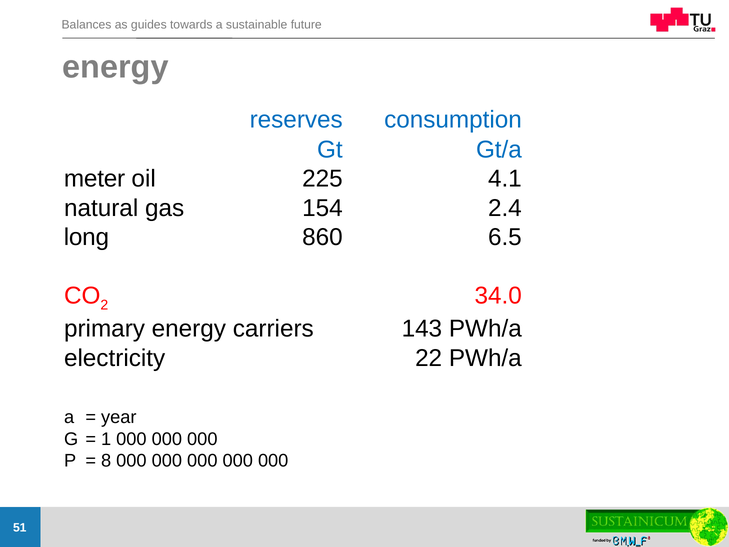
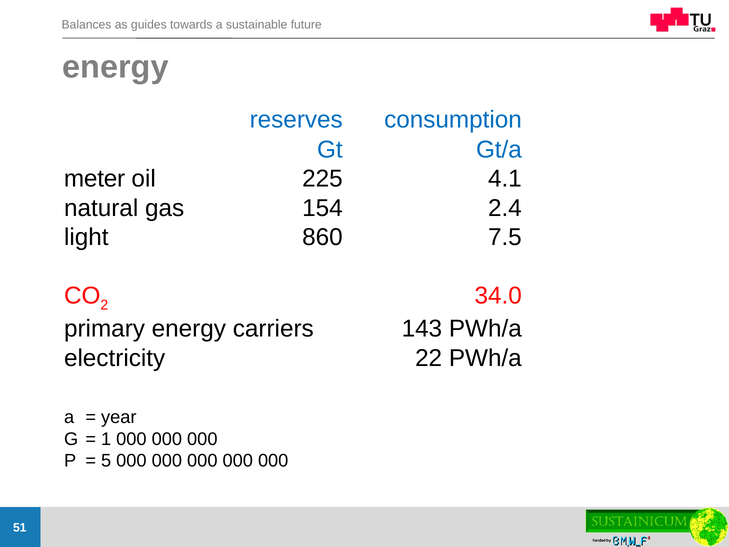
long: long -> light (86, 237)
6.5: 6.5 -> 7.5 (505, 237)
8: 8 -> 5 (106, 461)
